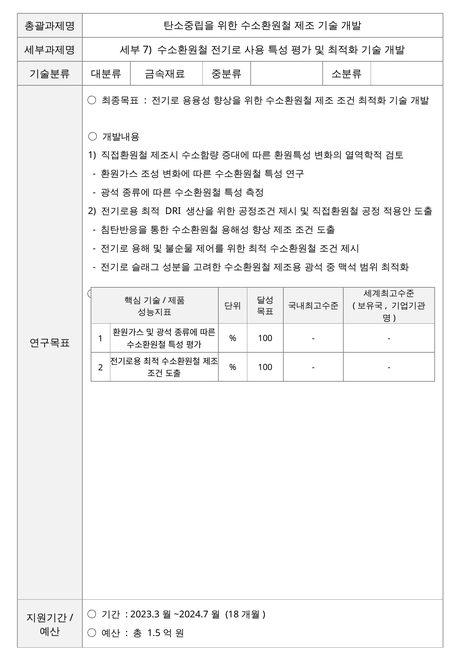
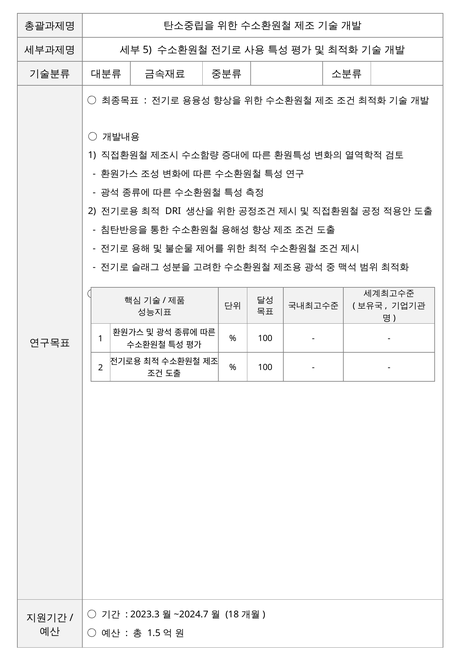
7: 7 -> 5 (147, 50)
